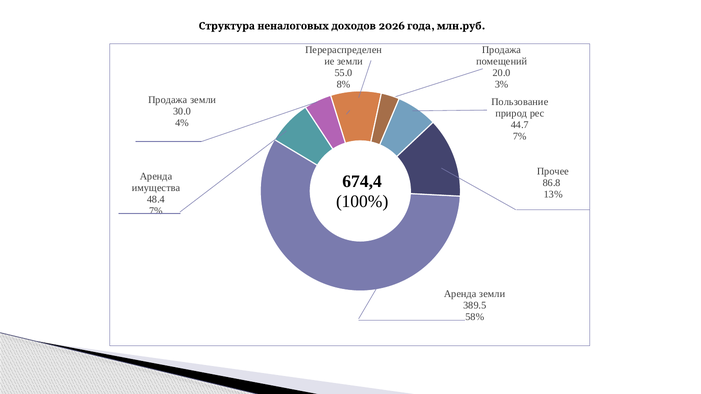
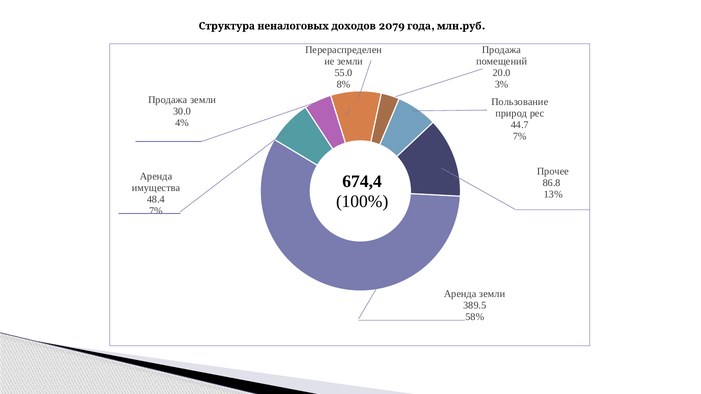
2026: 2026 -> 2079 (392, 26)
